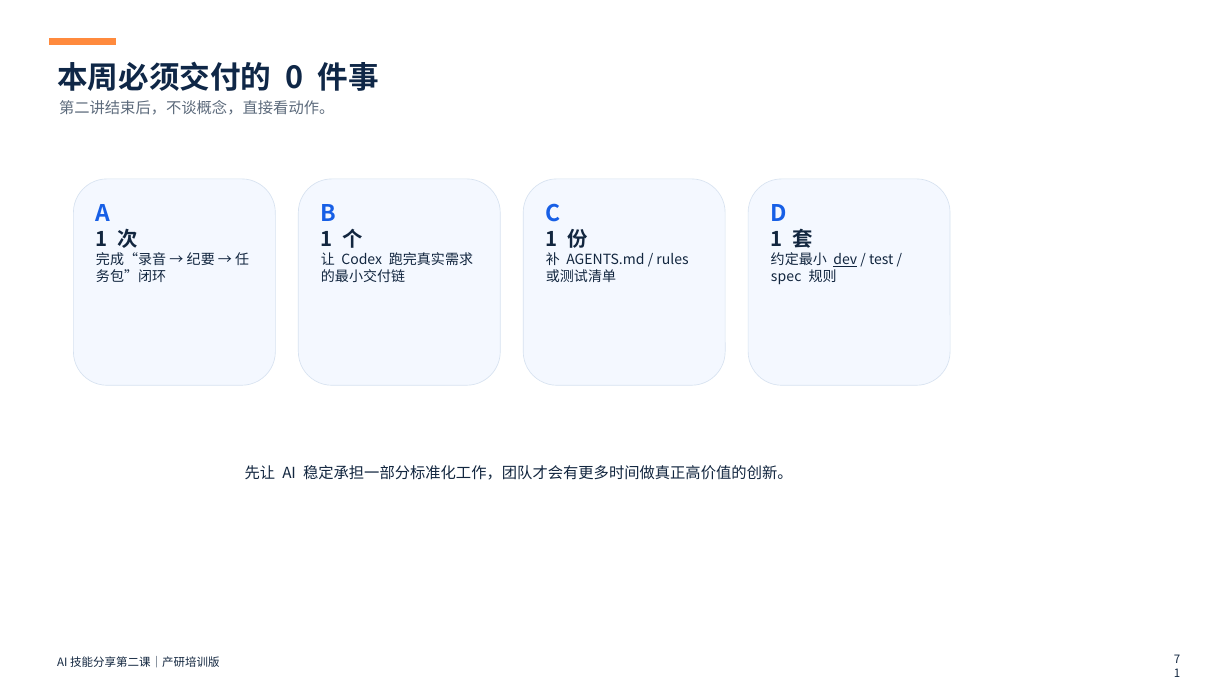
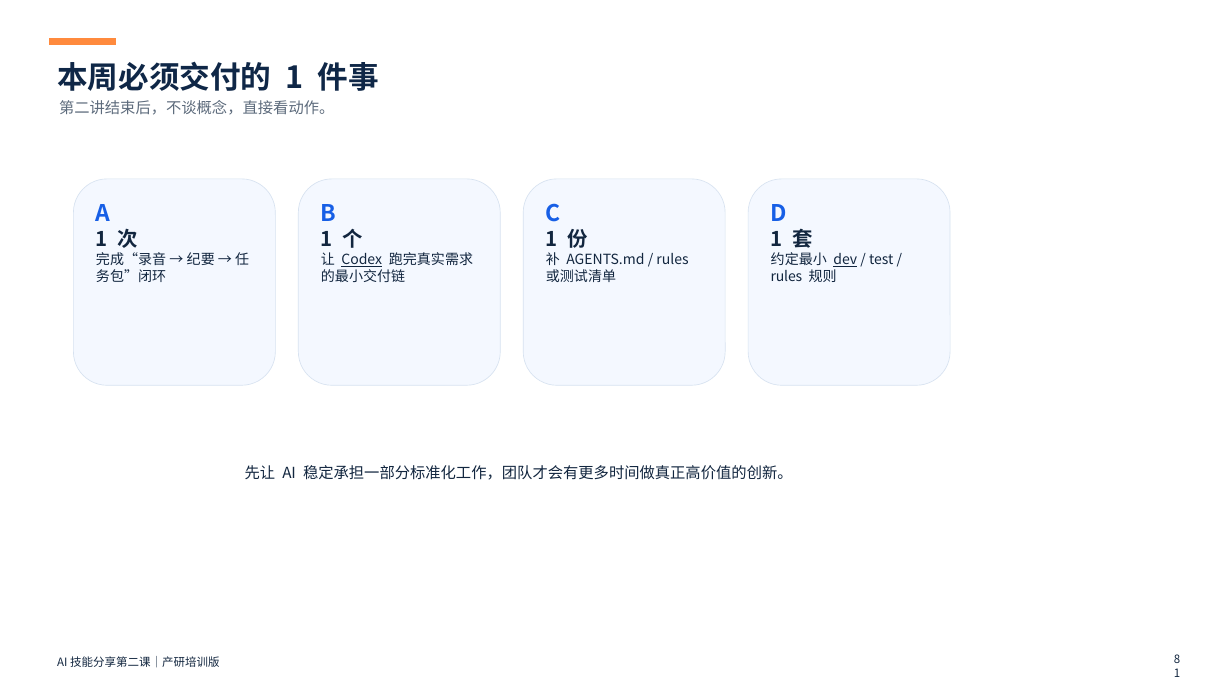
0: 0 -> 1 (295, 79)
Codex underline: none -> present (362, 260)
spec: spec -> rules (786, 277)
7: 7 -> 8 (1177, 660)
